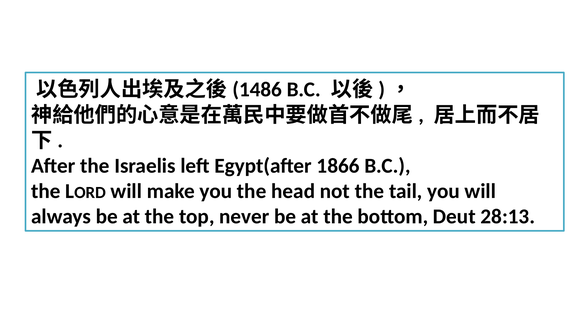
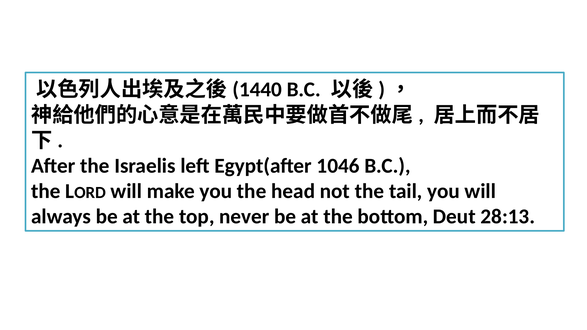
1486: 1486 -> 1440 (257, 90)
1866: 1866 -> 1046 (338, 166)
